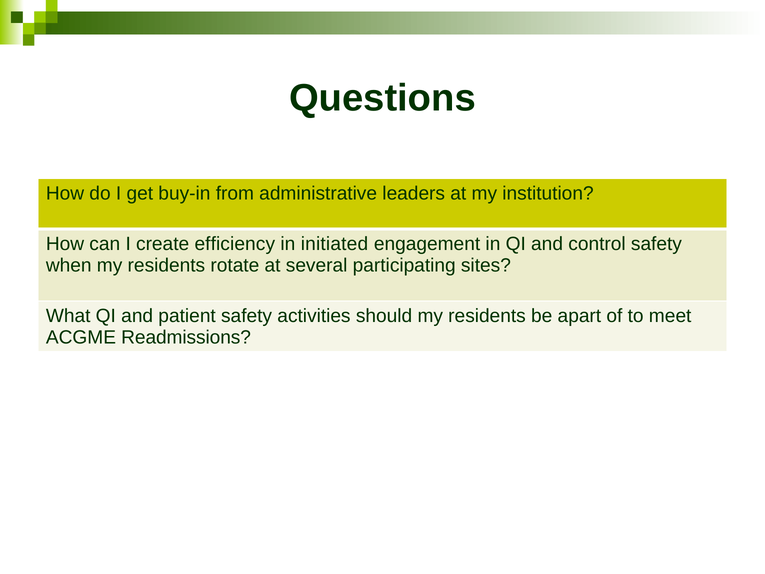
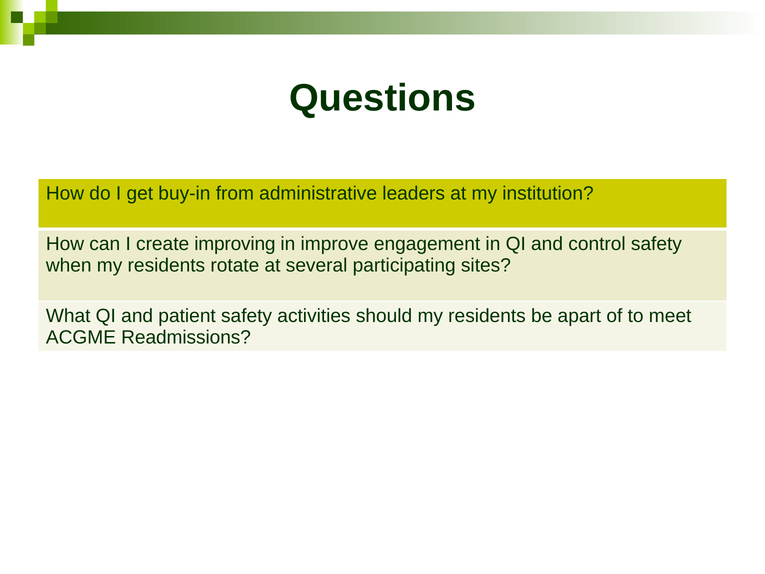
efficiency: efficiency -> improving (235, 244)
initiated: initiated -> improve (335, 244)
